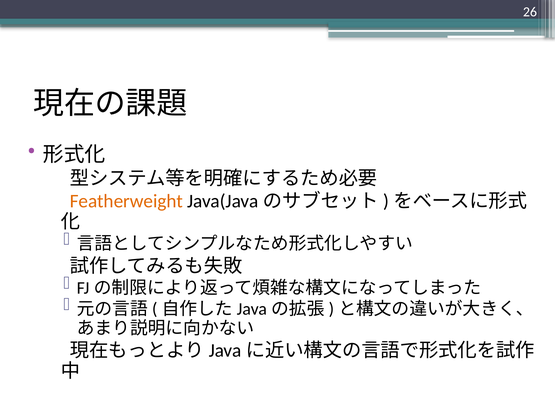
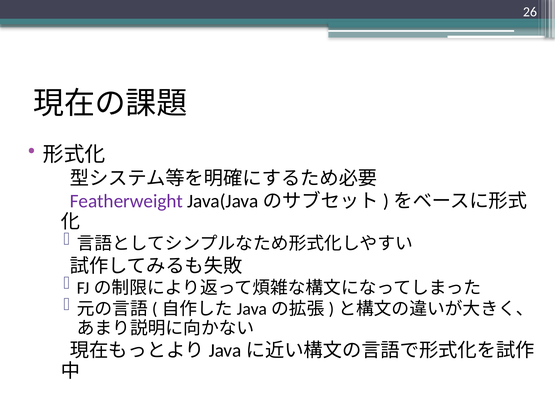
Featherweight colour: orange -> purple (126, 201)
